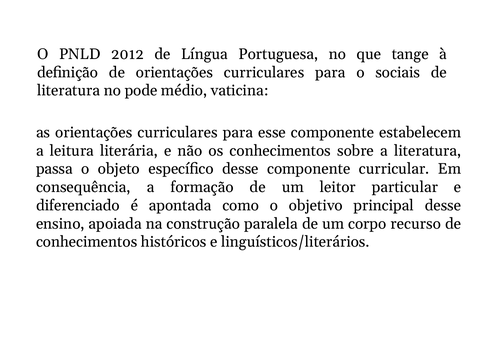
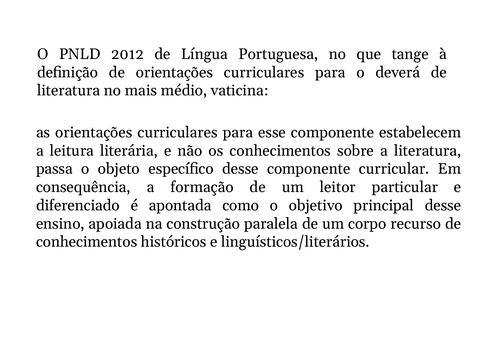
sociais: sociais -> deverá (398, 72)
pode: pode -> mais (141, 91)
